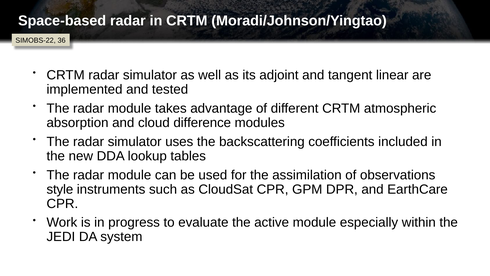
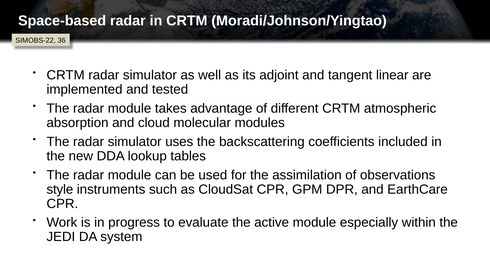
difference: difference -> molecular (202, 123)
